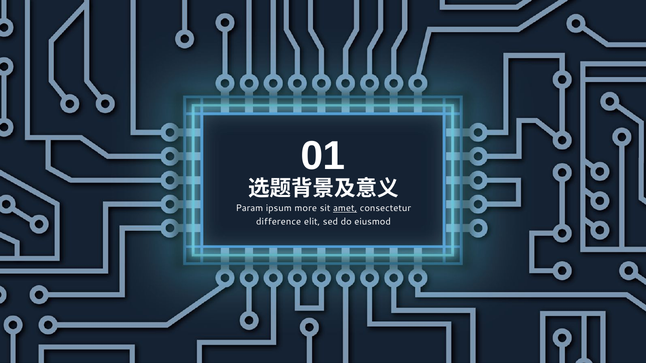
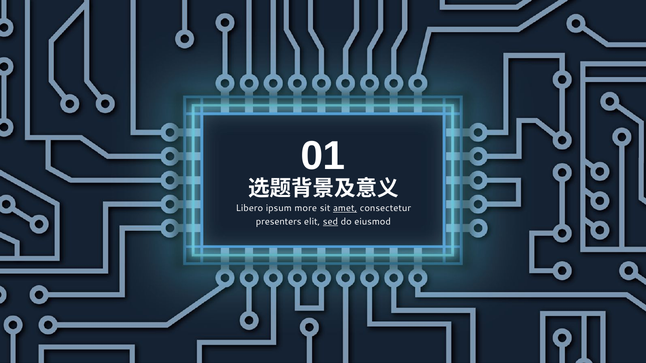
Param: Param -> Libero (249, 208)
difference: difference -> presenters (279, 222)
sed underline: none -> present (330, 222)
